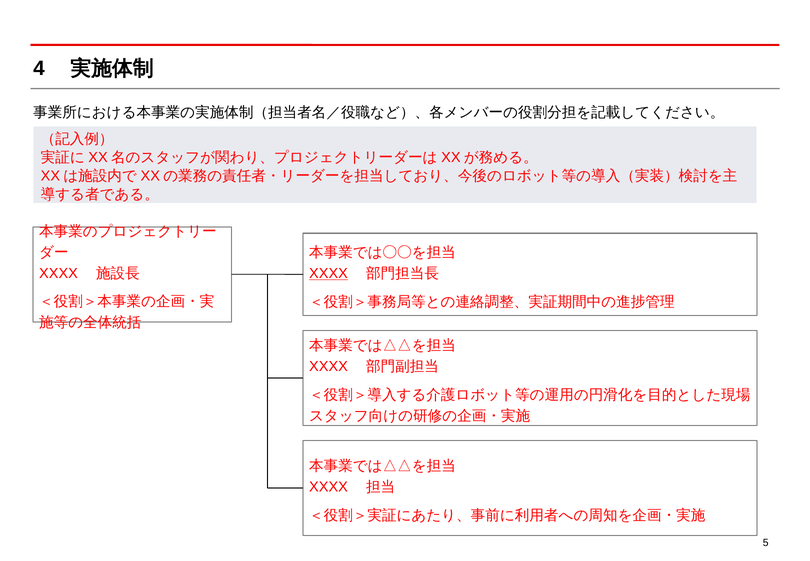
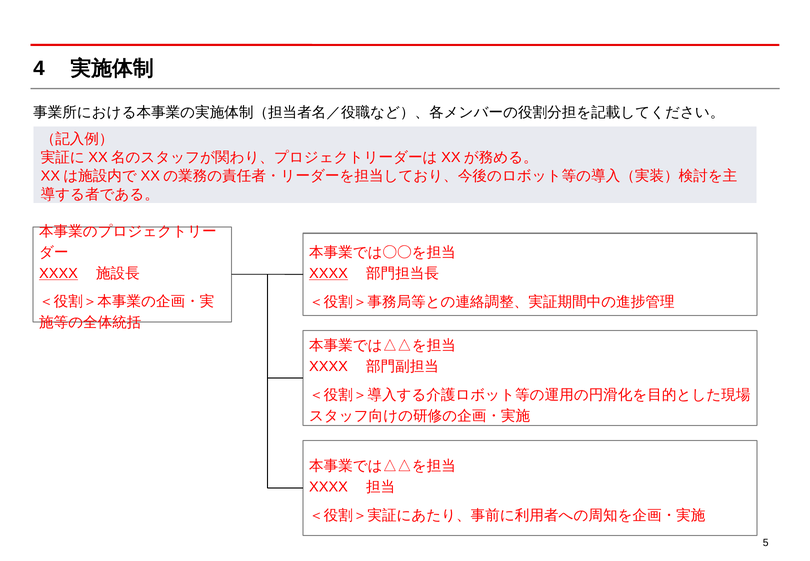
XXXX underline: none -> present (59, 273)
